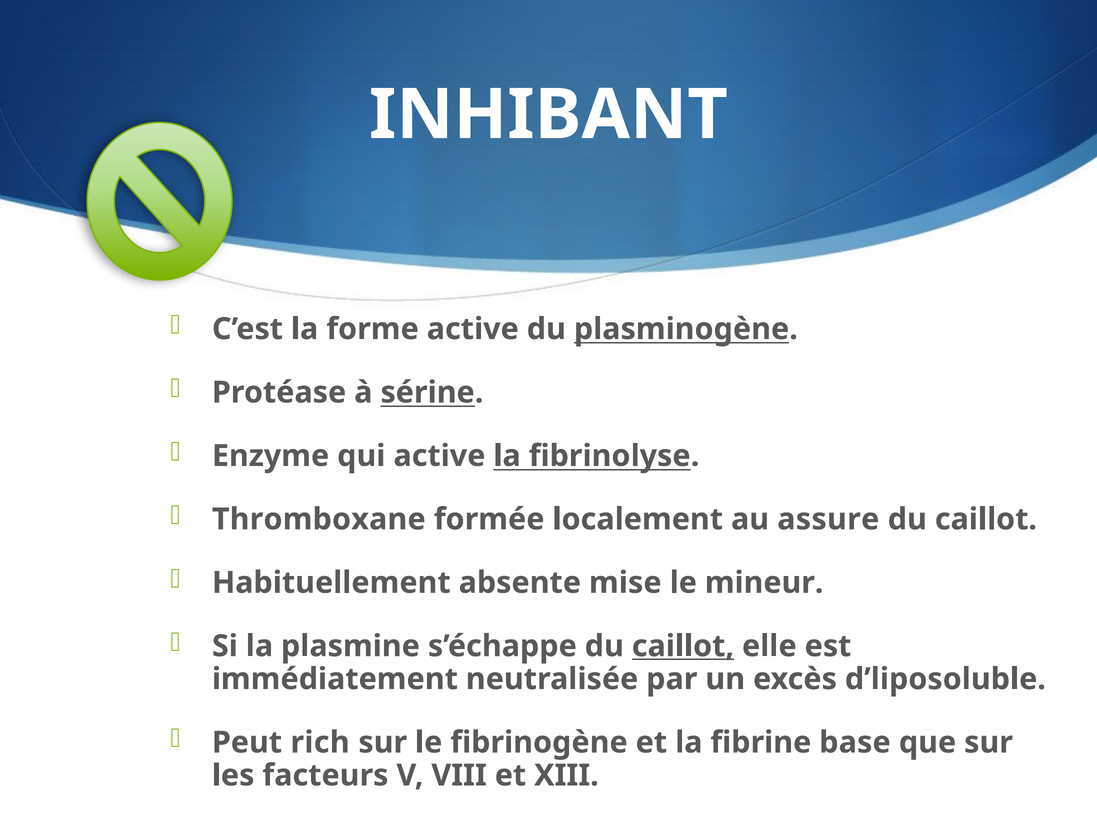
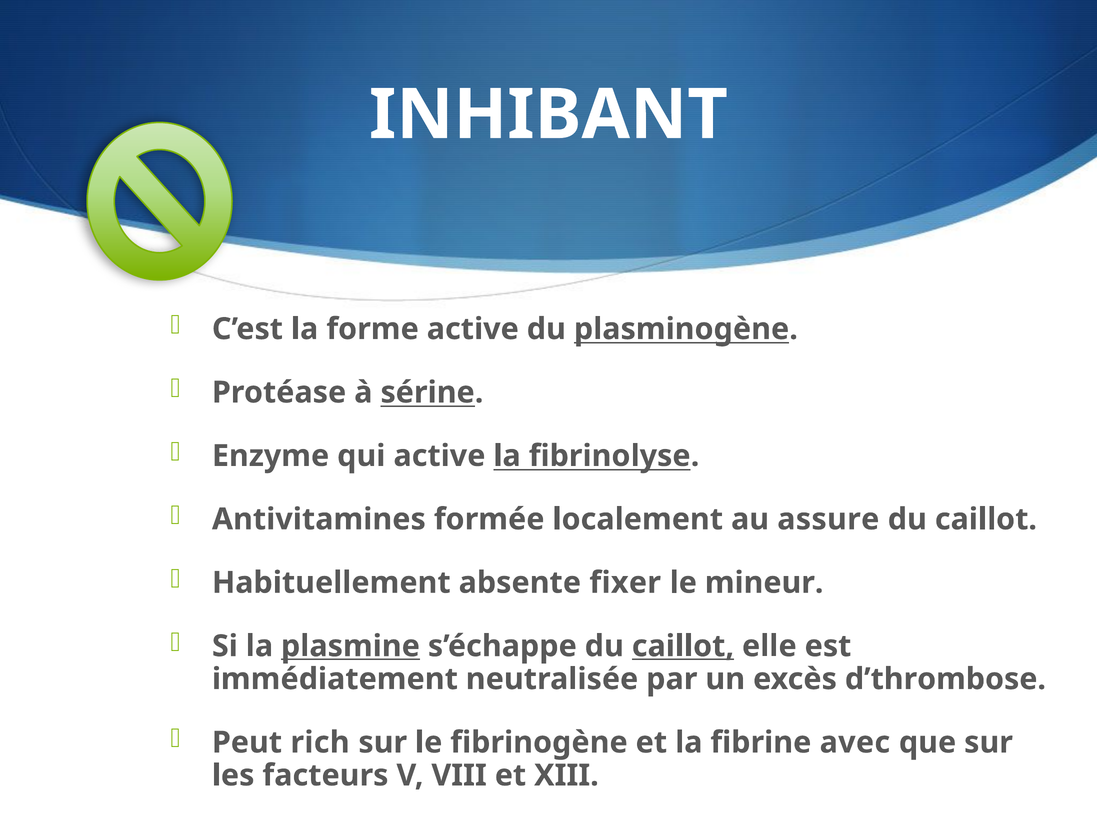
Thromboxane: Thromboxane -> Antivitamines (319, 519)
mise: mise -> fixer (625, 583)
plasmine underline: none -> present (350, 646)
d’liposoluble: d’liposoluble -> d’thrombose (945, 679)
base: base -> avec (855, 742)
